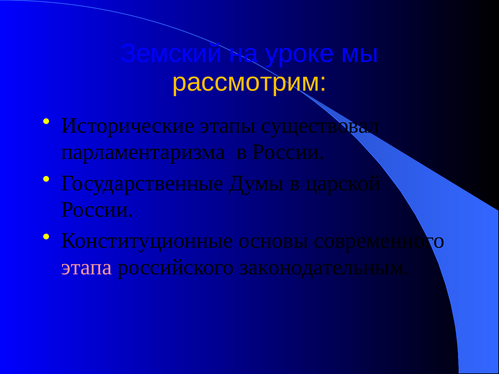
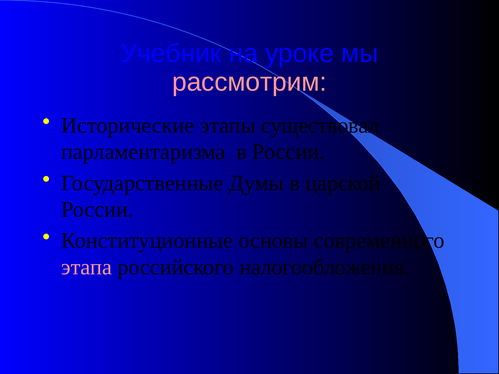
Земский: Земский -> Учебник (171, 54)
рассмотрим colour: yellow -> pink (249, 82)
законодательным: законодательным -> налогообложения (324, 267)
